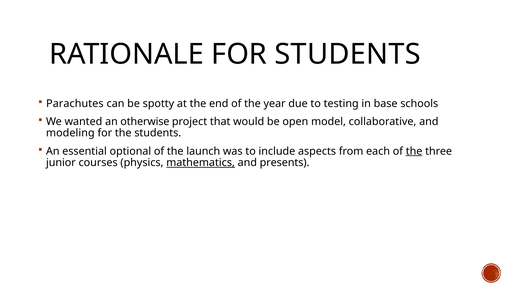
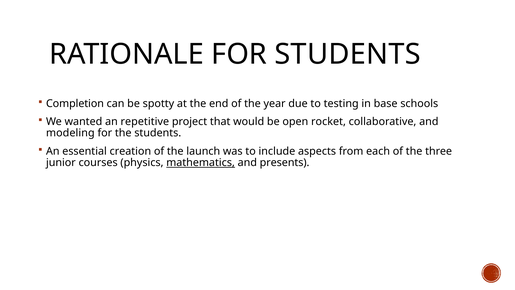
Parachutes: Parachutes -> Completion (75, 103)
otherwise: otherwise -> repetitive (145, 121)
model: model -> rocket (329, 121)
optional: optional -> creation (130, 151)
the underline: present -> none (414, 151)
